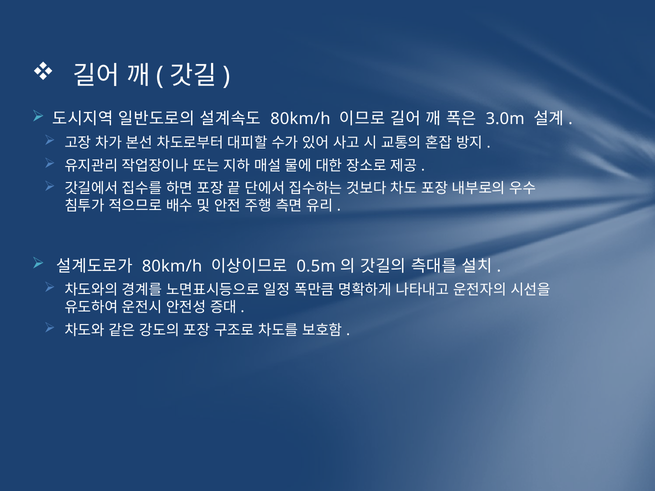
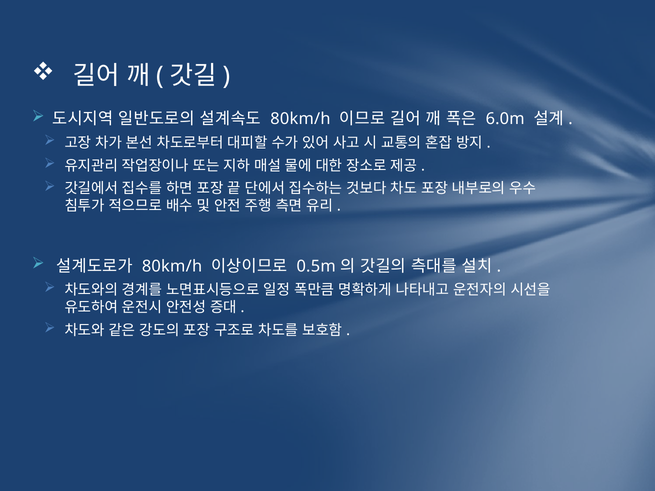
3.0m: 3.0m -> 6.0m (505, 119)
